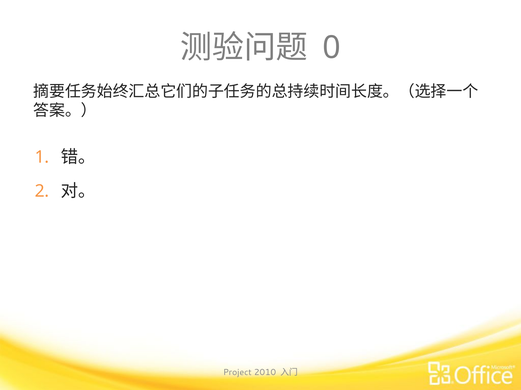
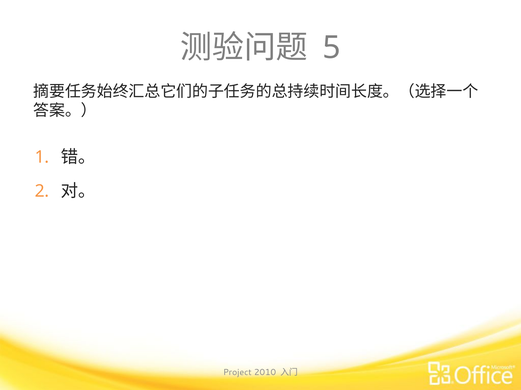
0: 0 -> 5 (332, 48)
